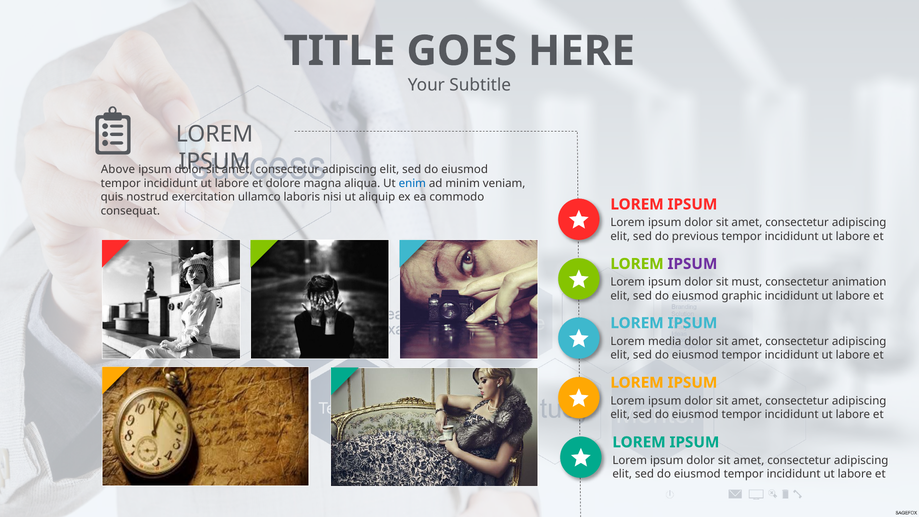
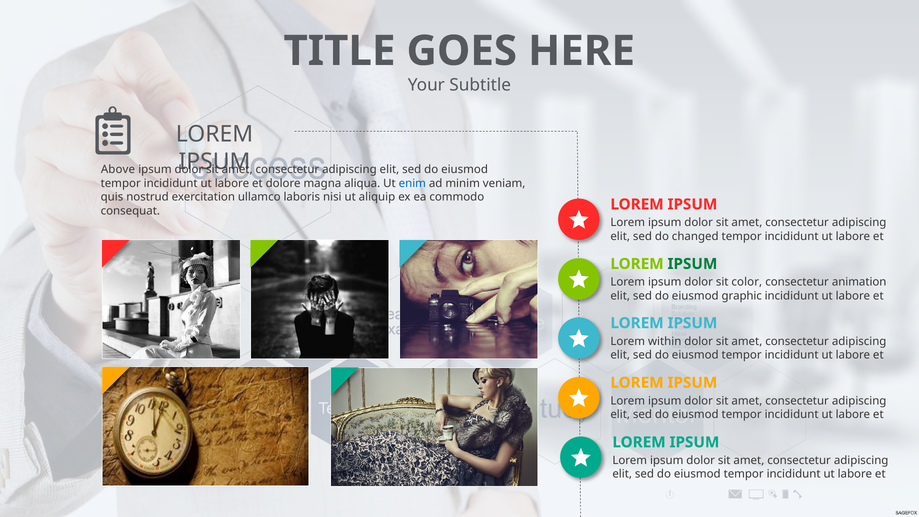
previous: previous -> changed (695, 236)
IPSUM colour: purple -> green (692, 264)
must: must -> color (747, 282)
media: media -> within (665, 341)
